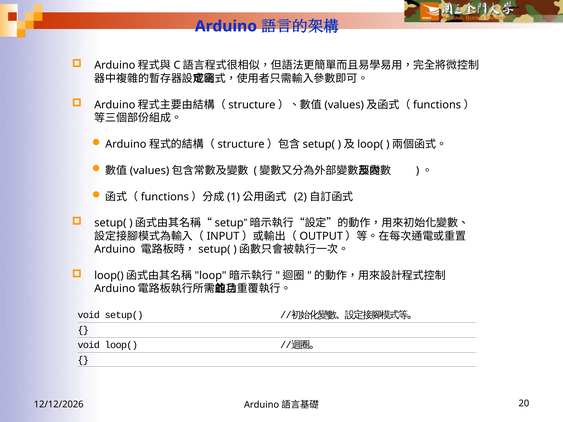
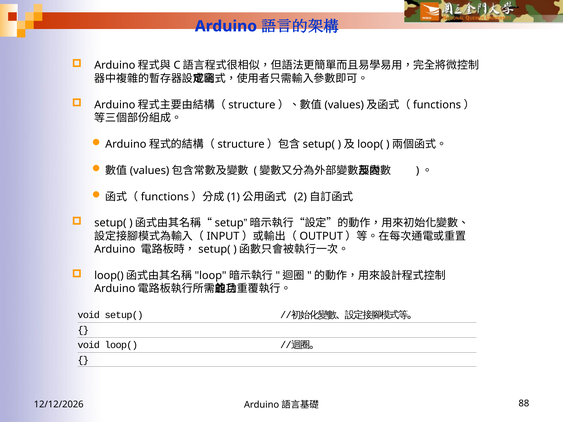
20: 20 -> 88 (524, 404)
